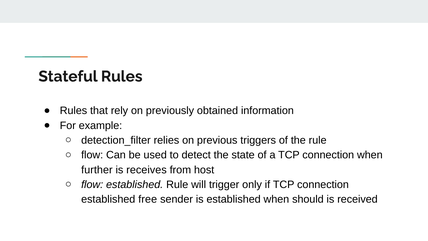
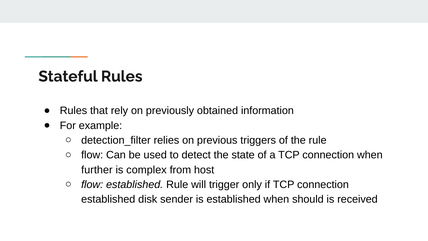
receives: receives -> complex (146, 170)
free: free -> disk (148, 199)
